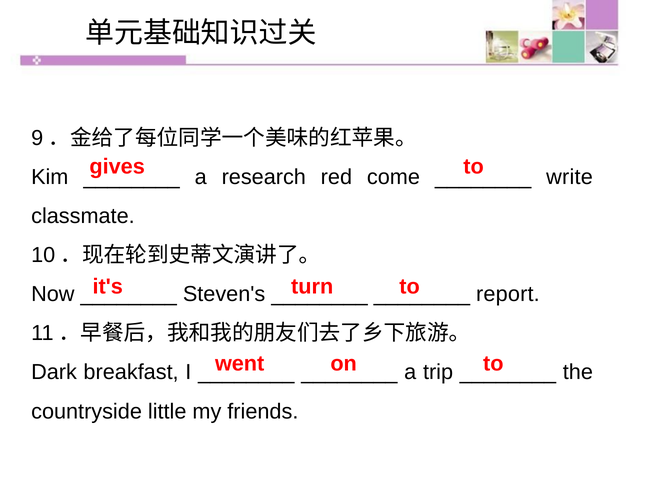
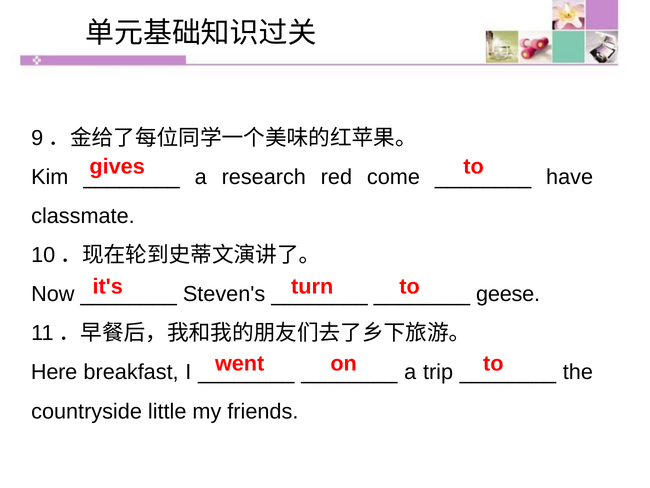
write: write -> have (570, 177)
report: report -> geese (508, 294)
Dark: Dark -> Here (54, 372)
